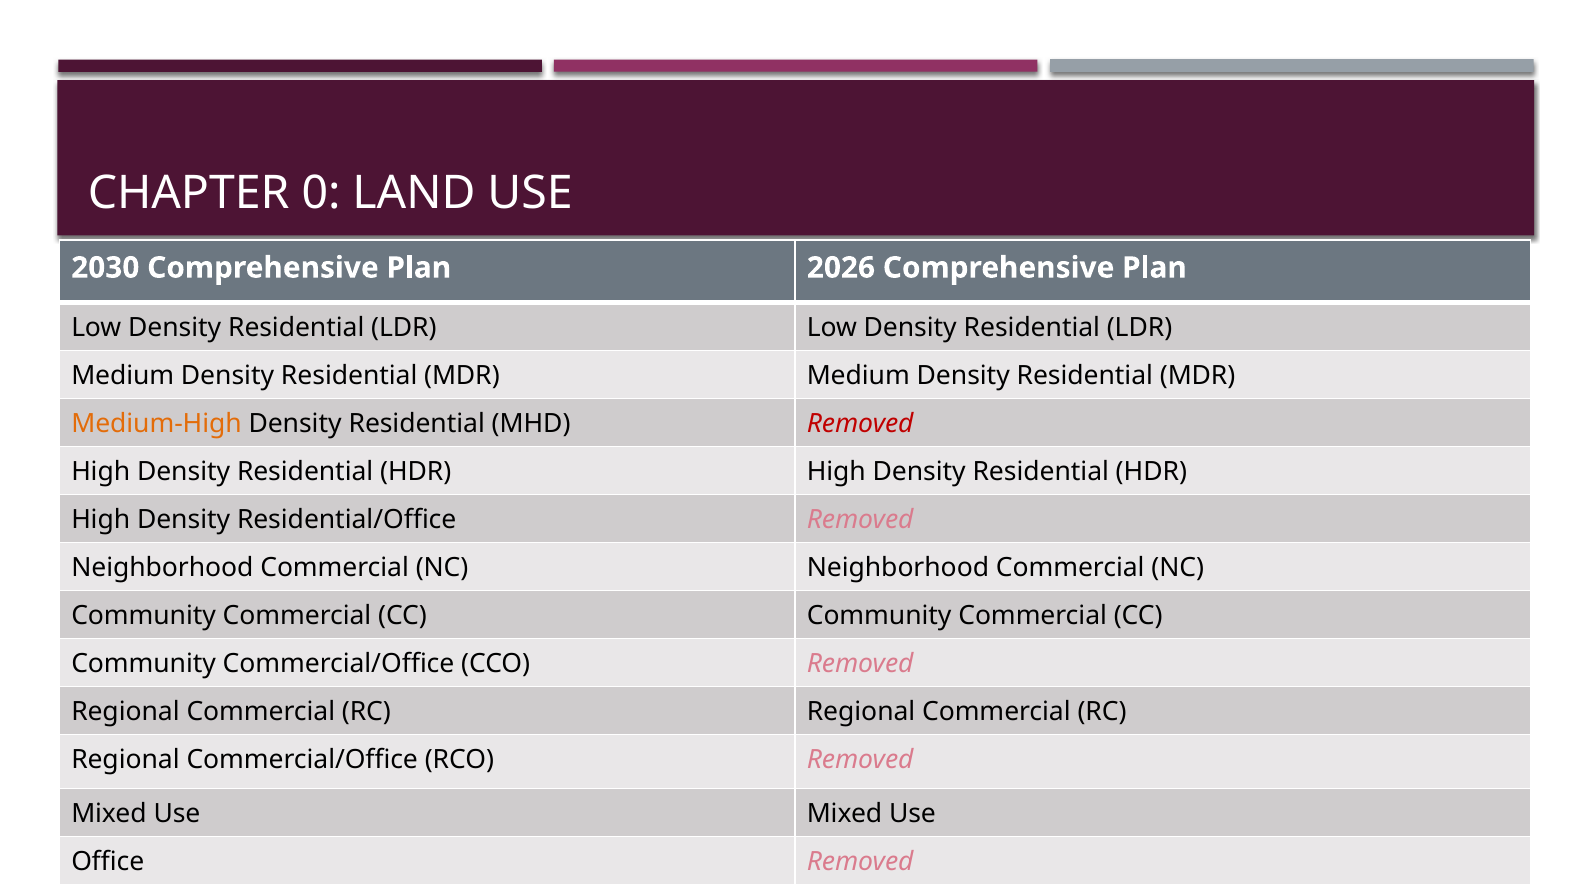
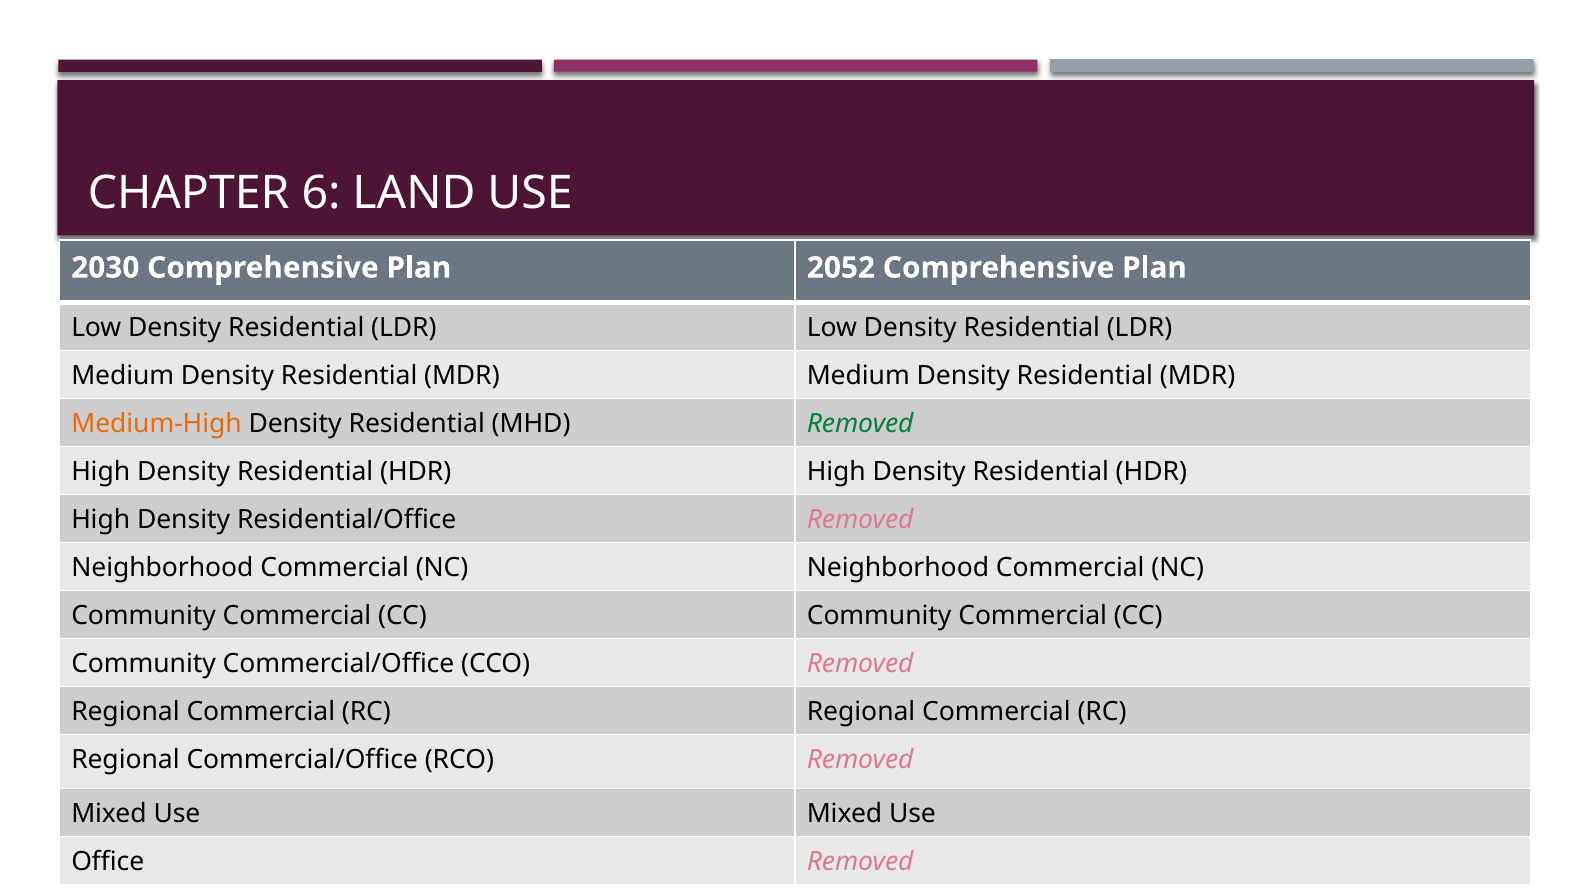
0: 0 -> 6 (321, 193)
2026: 2026 -> 2052 (841, 268)
Removed colour: red -> green (860, 424)
